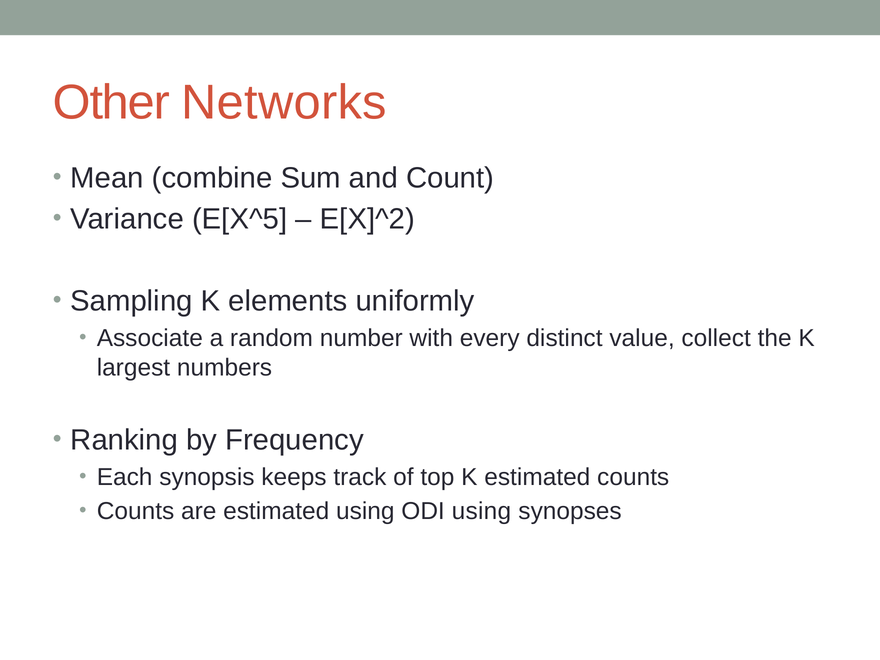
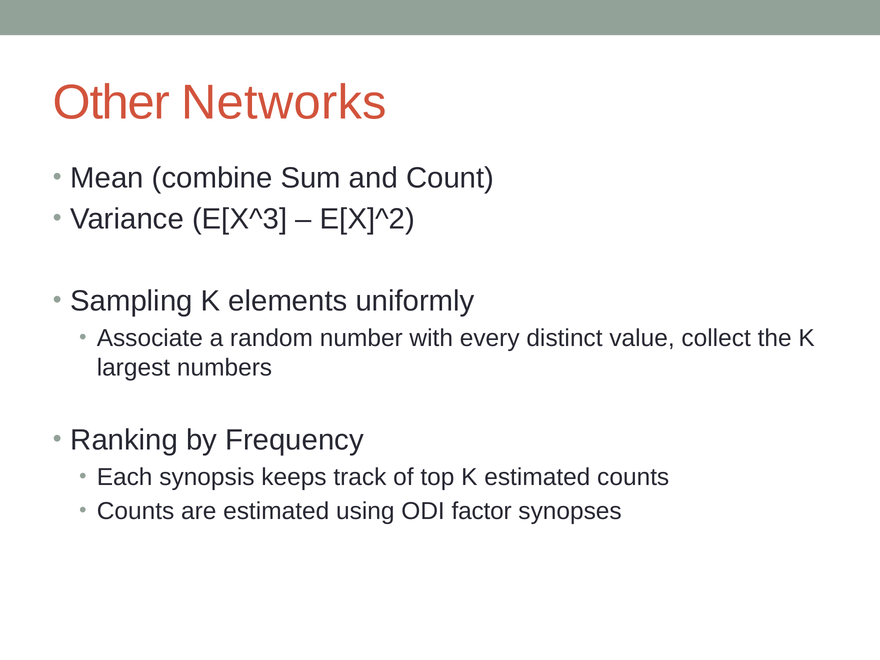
E[X^5: E[X^5 -> E[X^3 (240, 219)
ODI using: using -> factor (482, 511)
